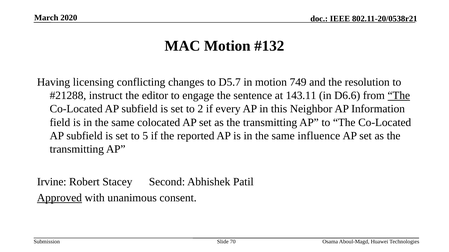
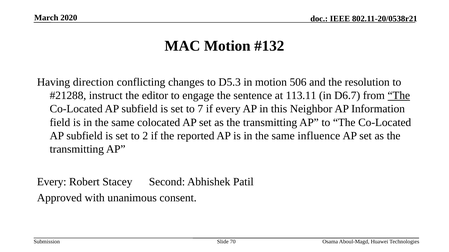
licensing: licensing -> direction (93, 82)
D5.7: D5.7 -> D5.3 (230, 82)
749: 749 -> 506 (298, 82)
143.11: 143.11 -> 113.11 (301, 96)
D6.6: D6.6 -> D6.7 (347, 96)
2: 2 -> 7 (200, 109)
5: 5 -> 2 (145, 136)
Irvine: Irvine -> Every (52, 182)
Approved underline: present -> none (59, 198)
